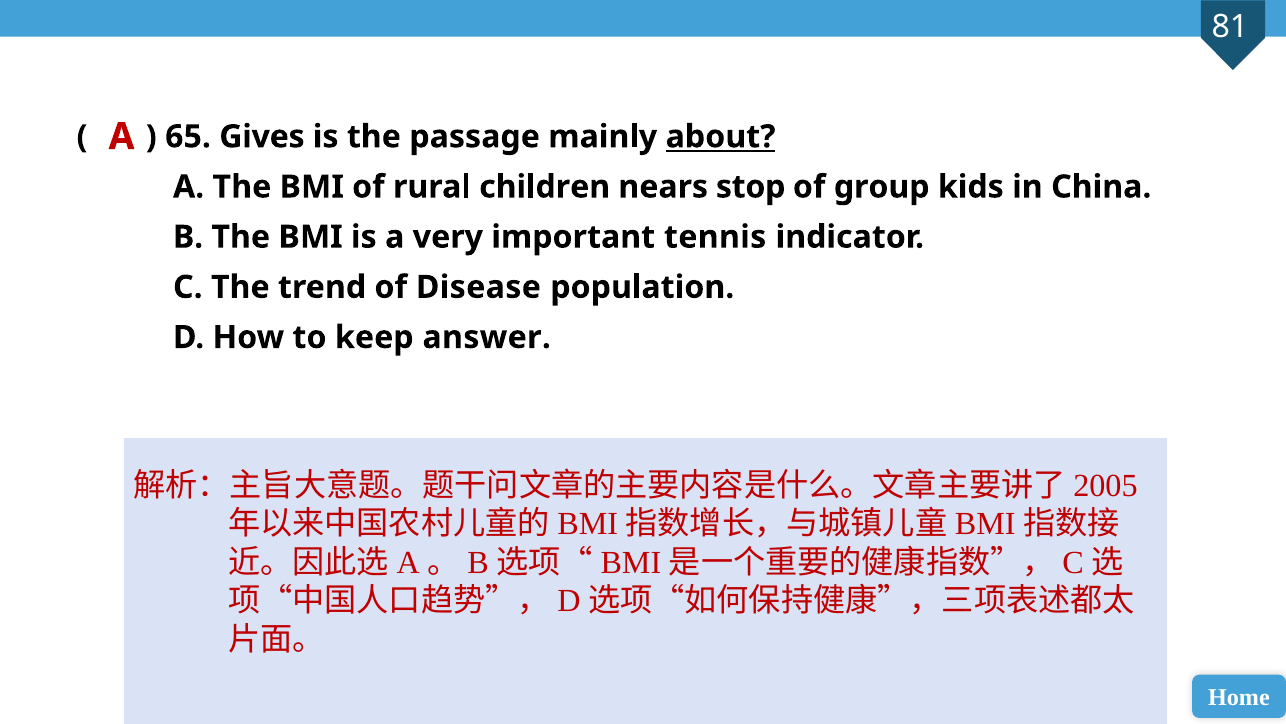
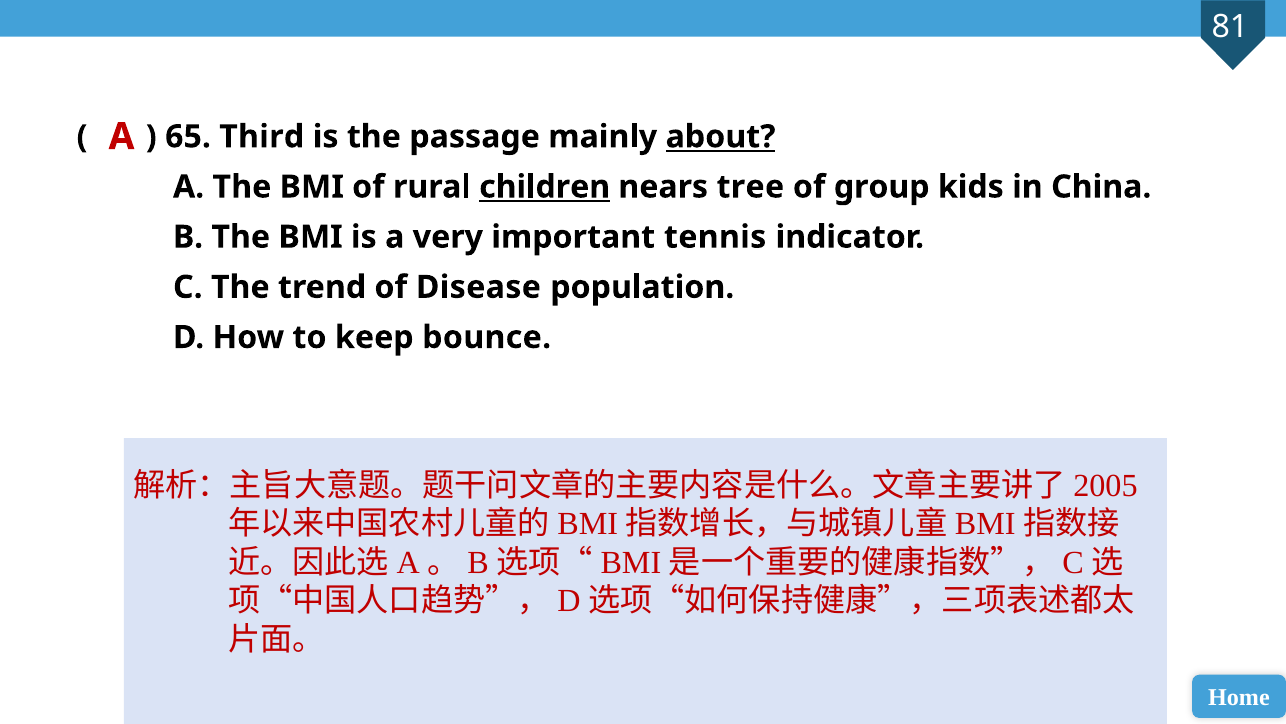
Gives: Gives -> Third (262, 137)
children underline: none -> present (545, 187)
stop: stop -> tree (750, 187)
answer: answer -> bounce (487, 337)
